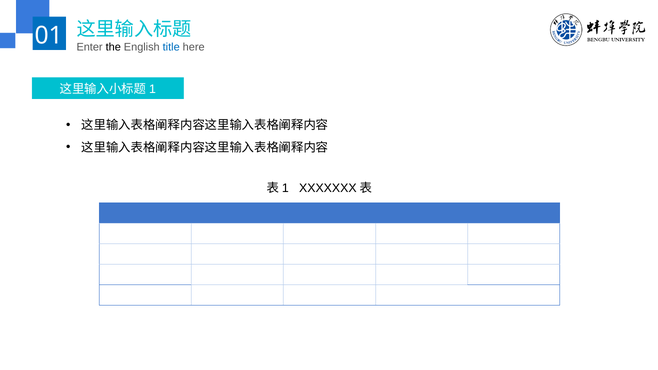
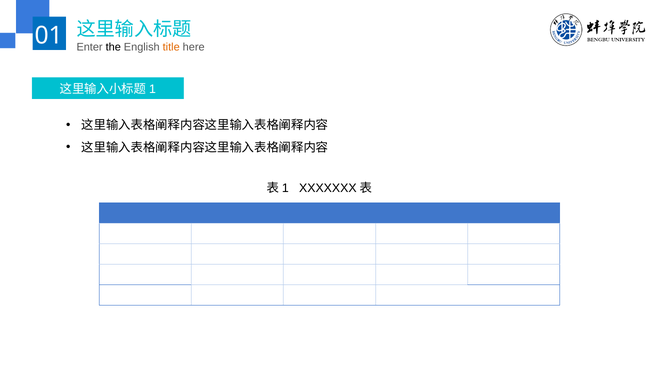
title colour: blue -> orange (171, 47)
